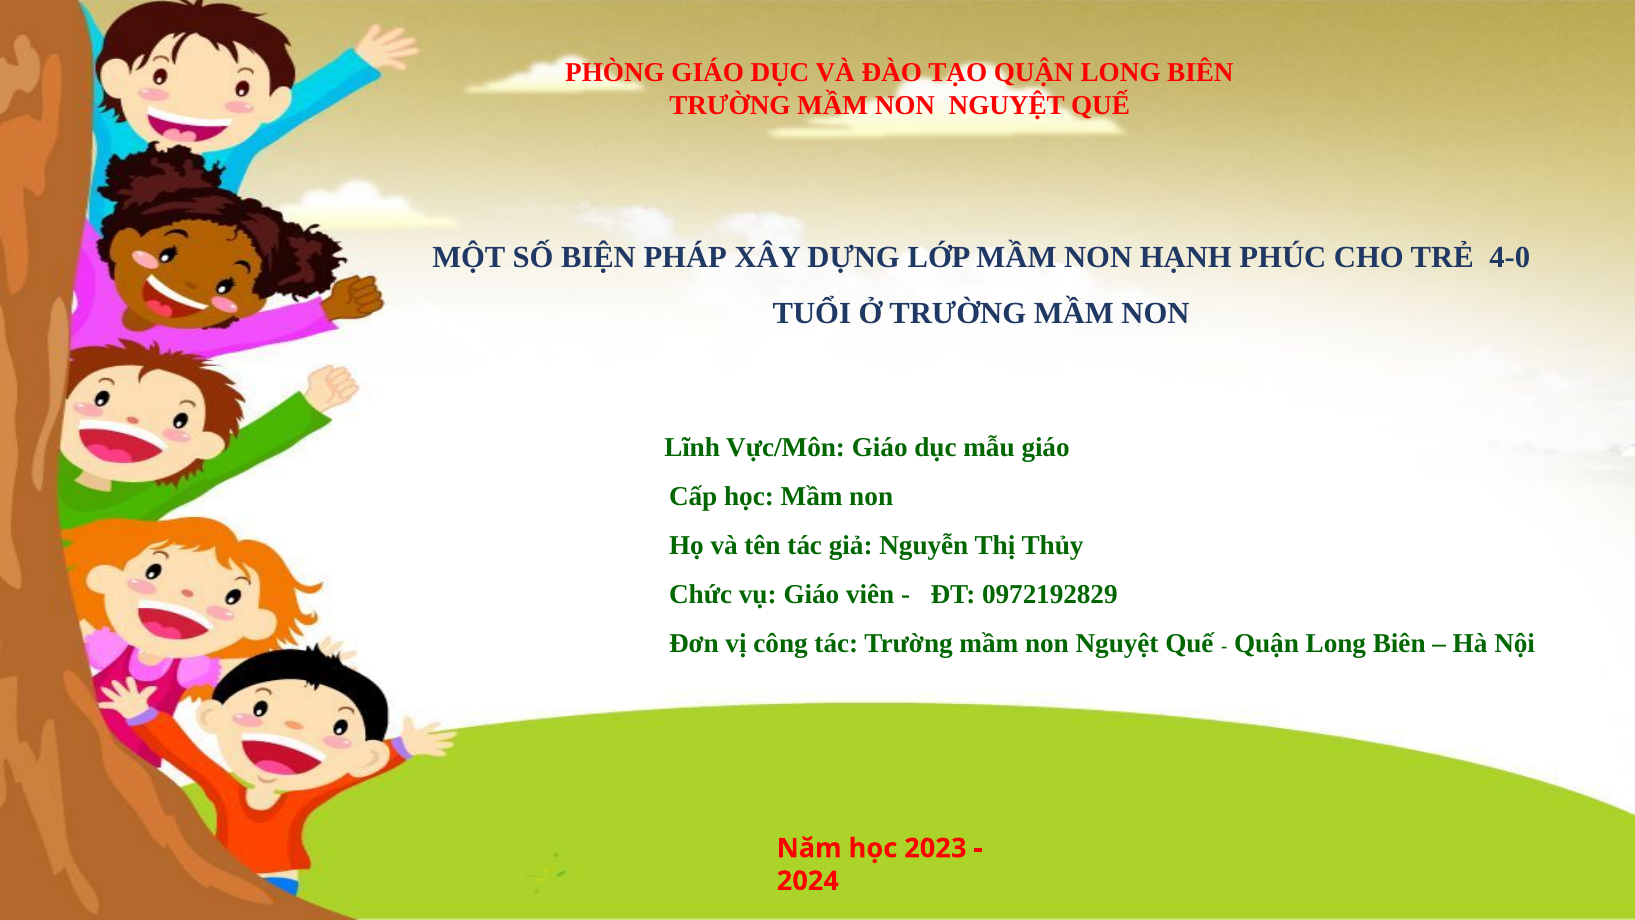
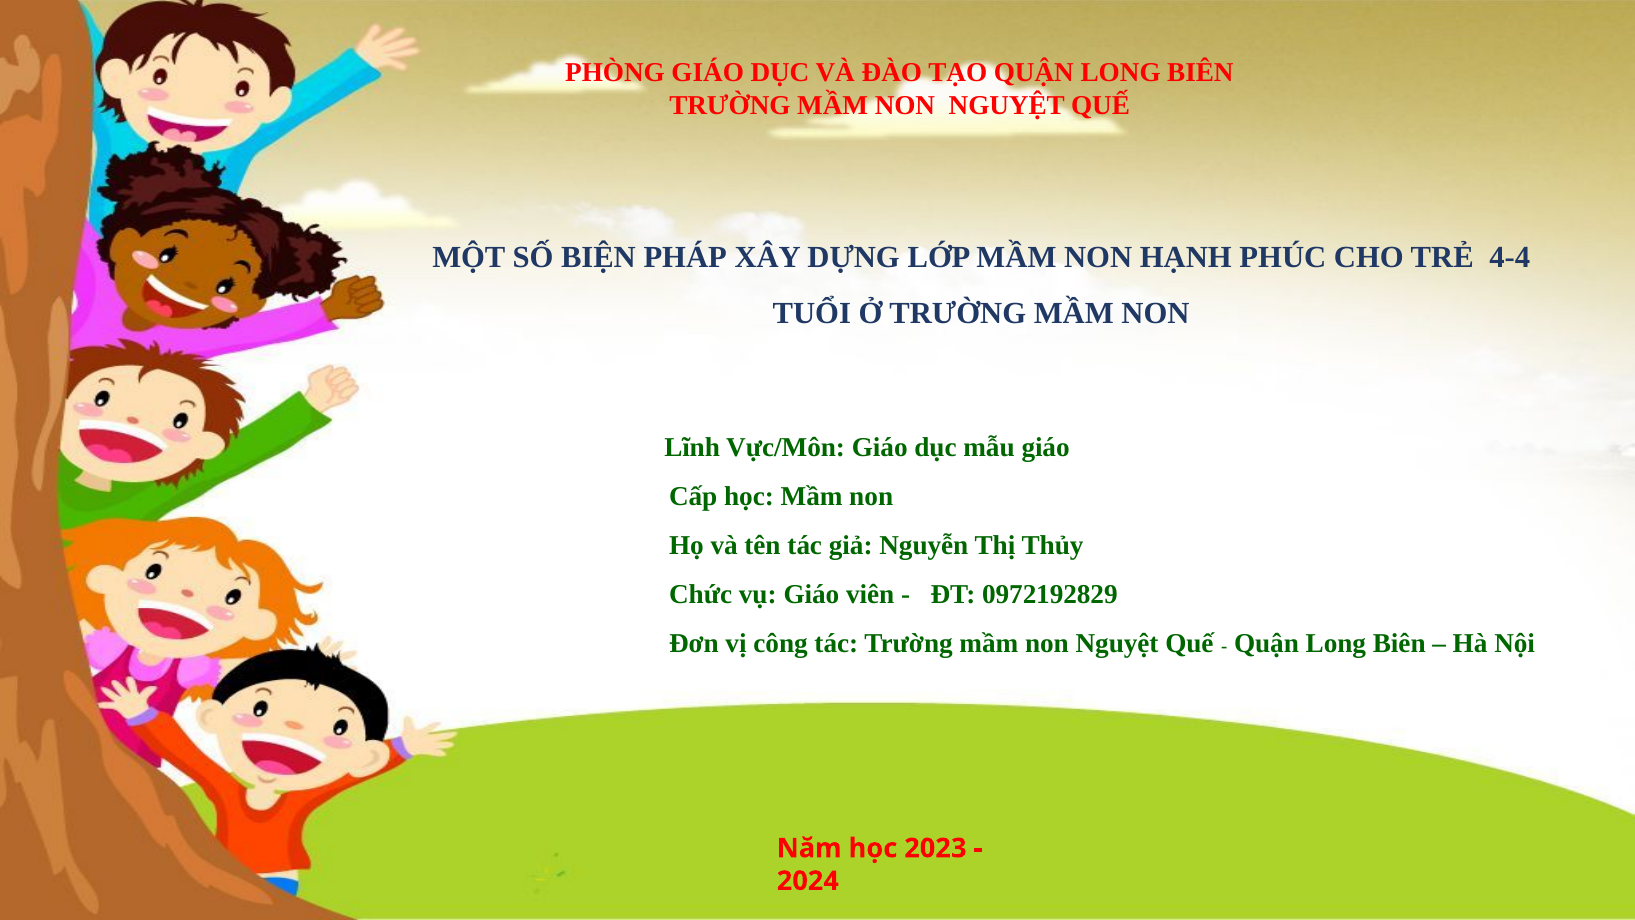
4-0: 4-0 -> 4-4 (1510, 258)
